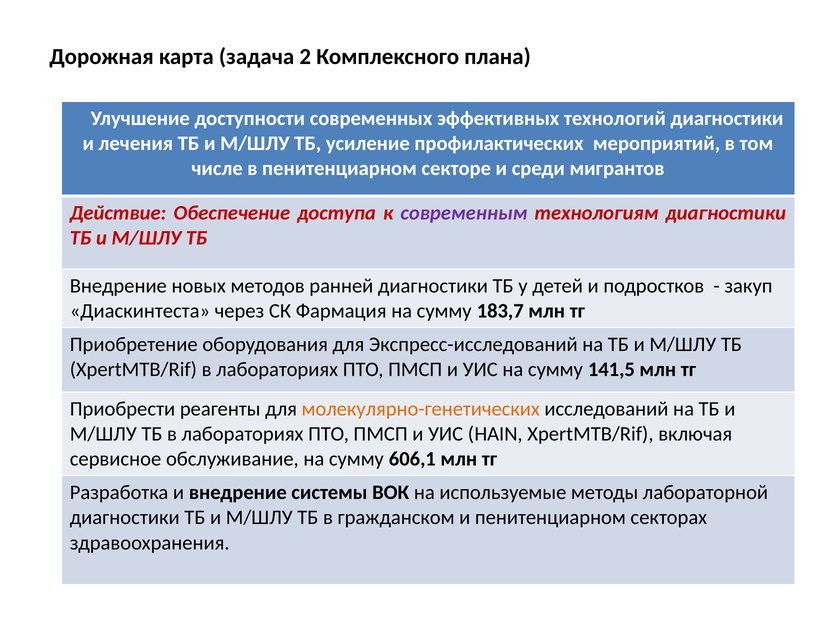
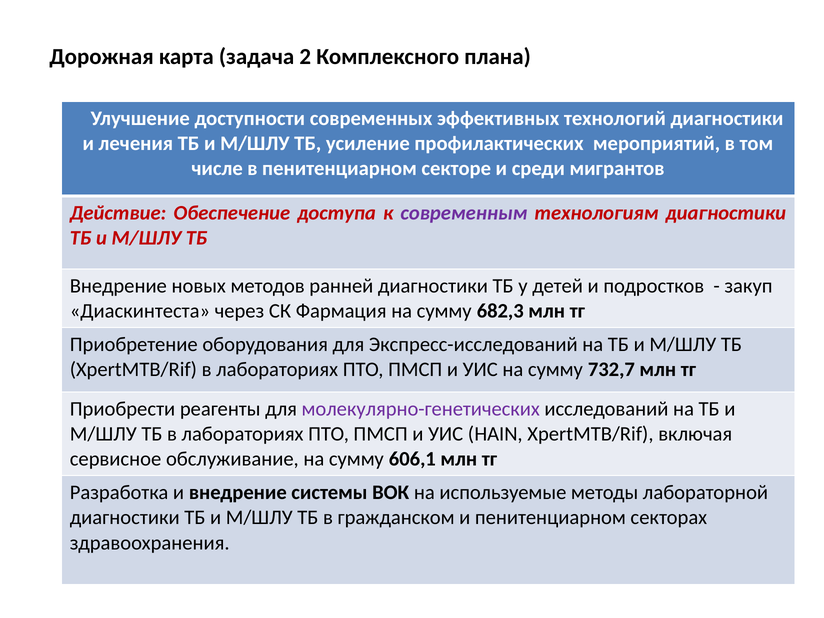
183,7: 183,7 -> 682,3 (500, 311)
141,5: 141,5 -> 732,7 (611, 370)
молекулярно-генетических colour: orange -> purple (421, 409)
